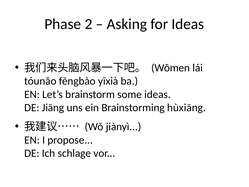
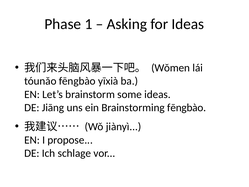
2: 2 -> 1 (88, 24)
Brainstorming hùxiāng: hùxiāng -> fēngbào (187, 108)
